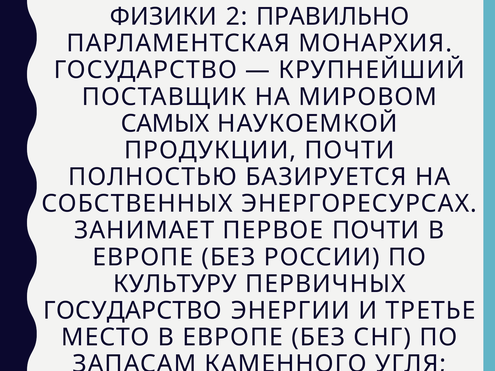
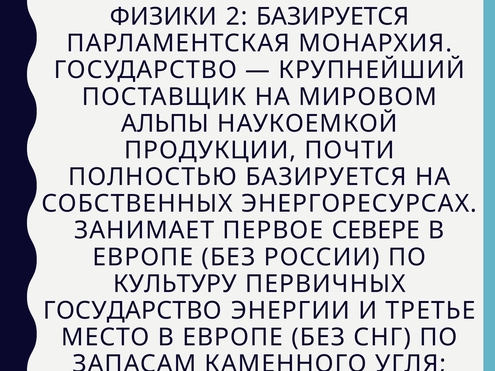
2 ПРАВИЛЬНО: ПРАВИЛЬНО -> БАЗИРУЕТСЯ (333, 17)
САМЫХ: САМЫХ -> АЛЬПЫ (165, 124)
ПЕРВОЕ ПОЧТИ: ПОЧТИ -> СЕВЕРЕ (376, 231)
